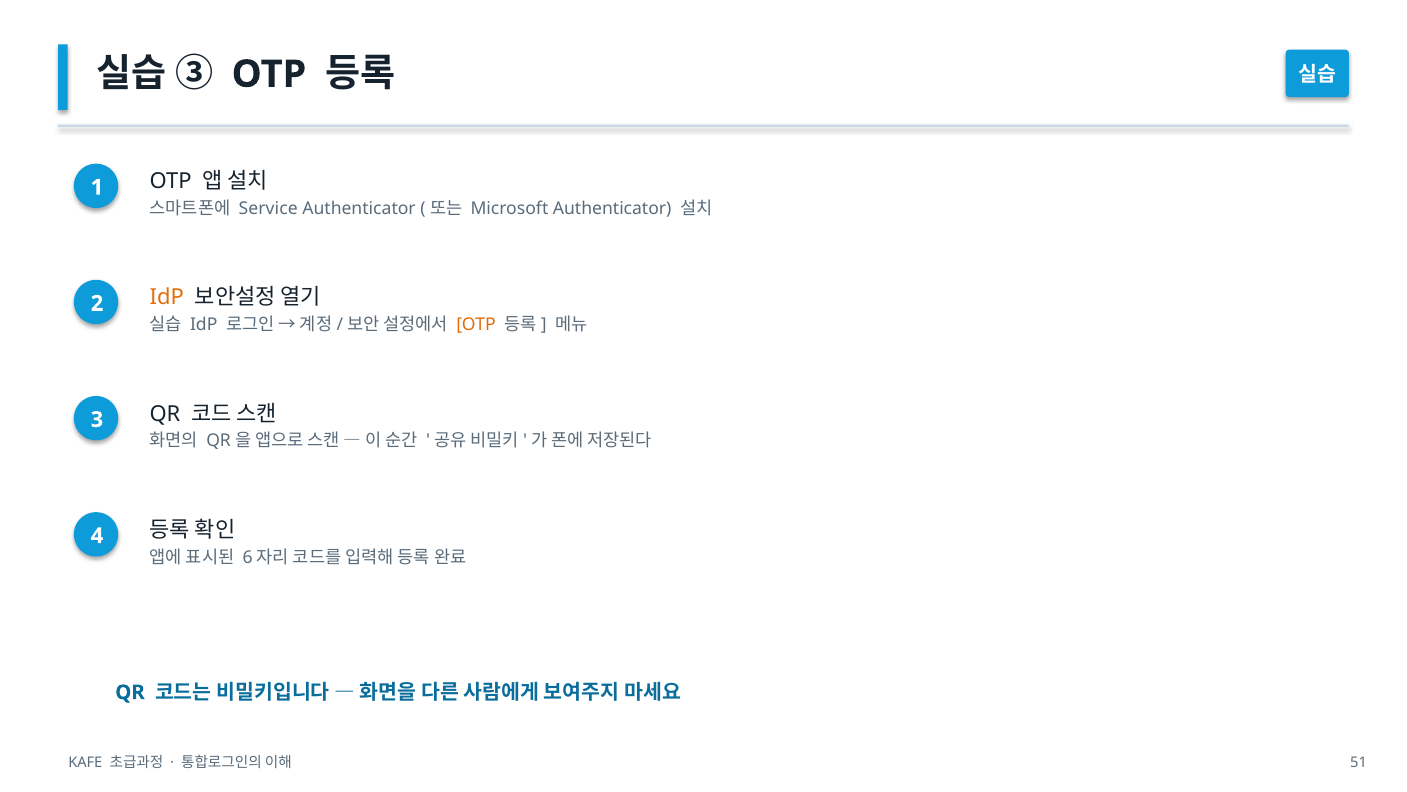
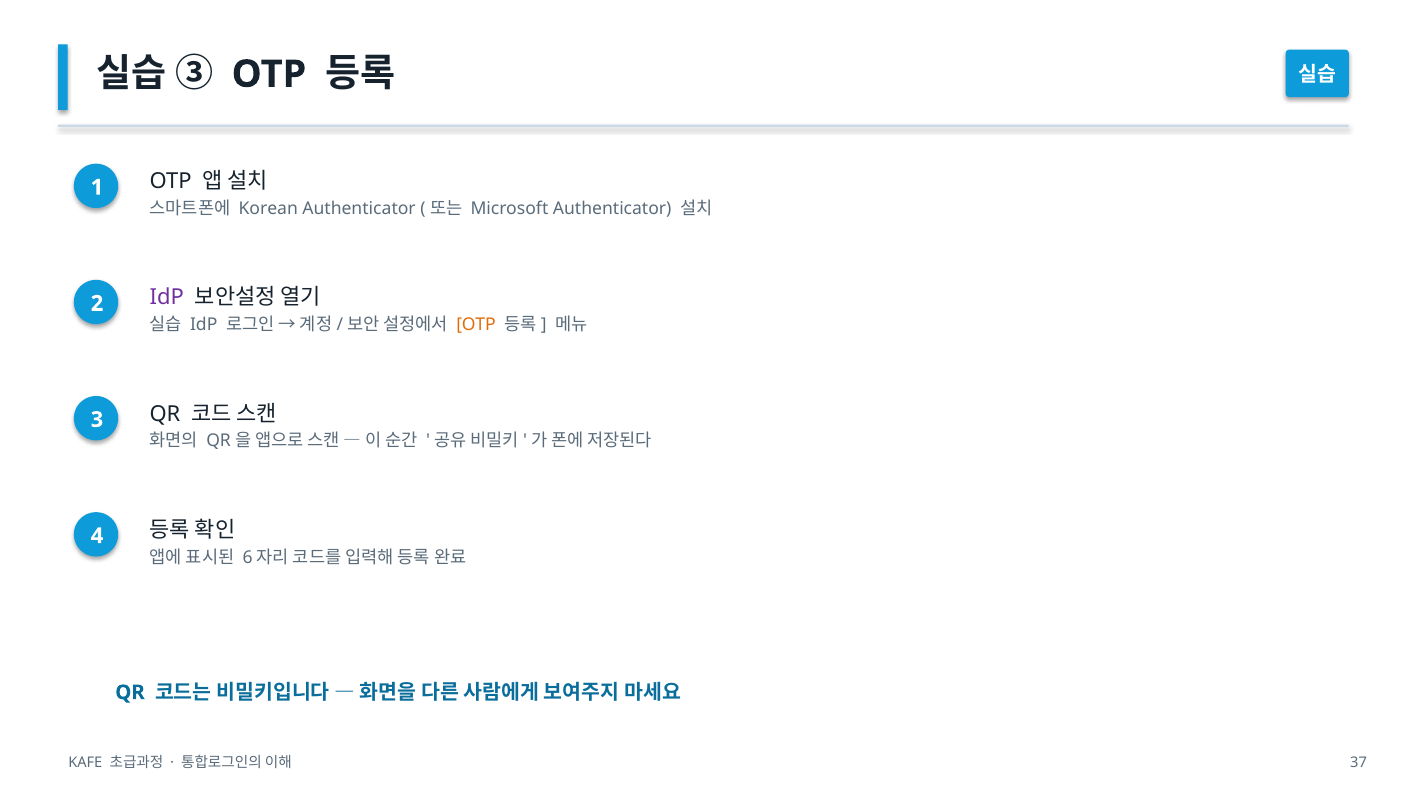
Service: Service -> Korean (268, 209)
IdP colour: orange -> purple (167, 297)
51: 51 -> 37 (1359, 762)
